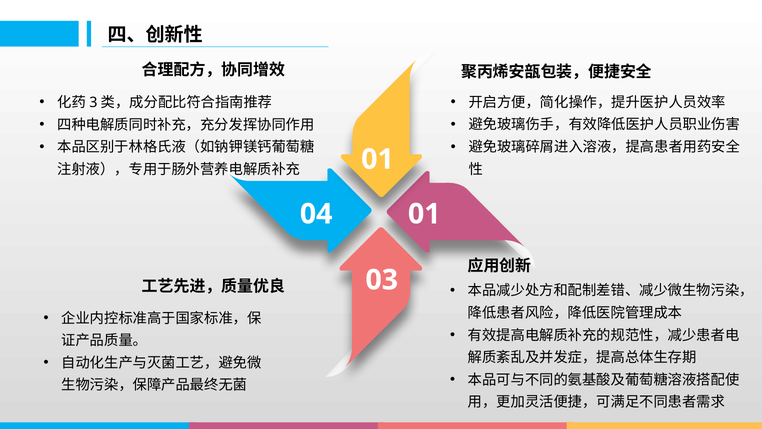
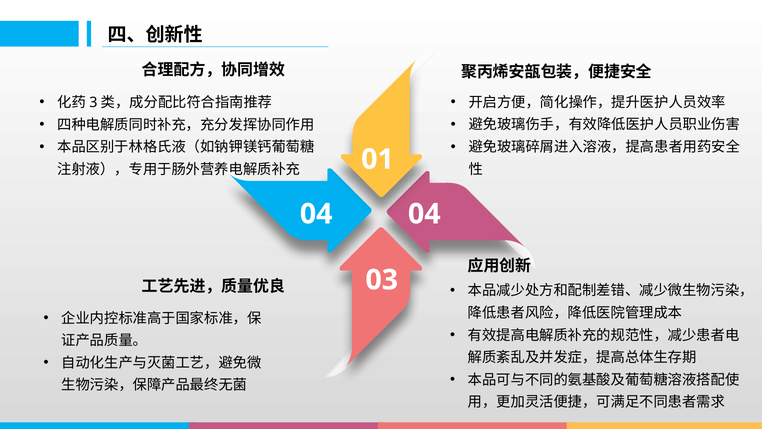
04 01: 01 -> 04 (424, 214)
